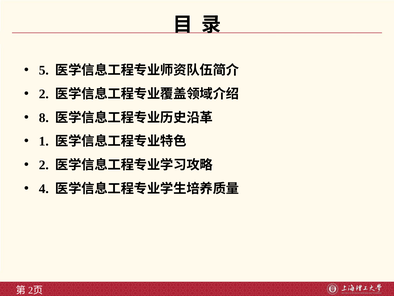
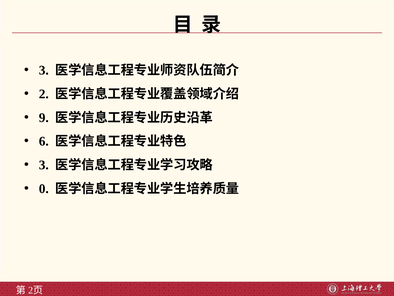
5: 5 -> 3 (44, 70)
8: 8 -> 9 (44, 117)
1: 1 -> 6 (44, 141)
2: 2 -> 3 (44, 165)
4: 4 -> 0 (44, 188)
